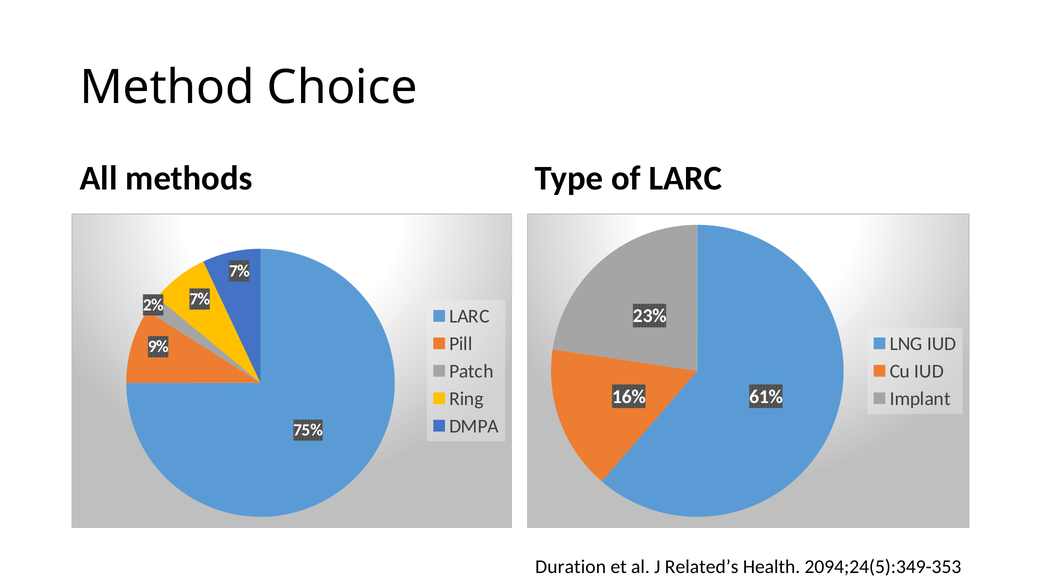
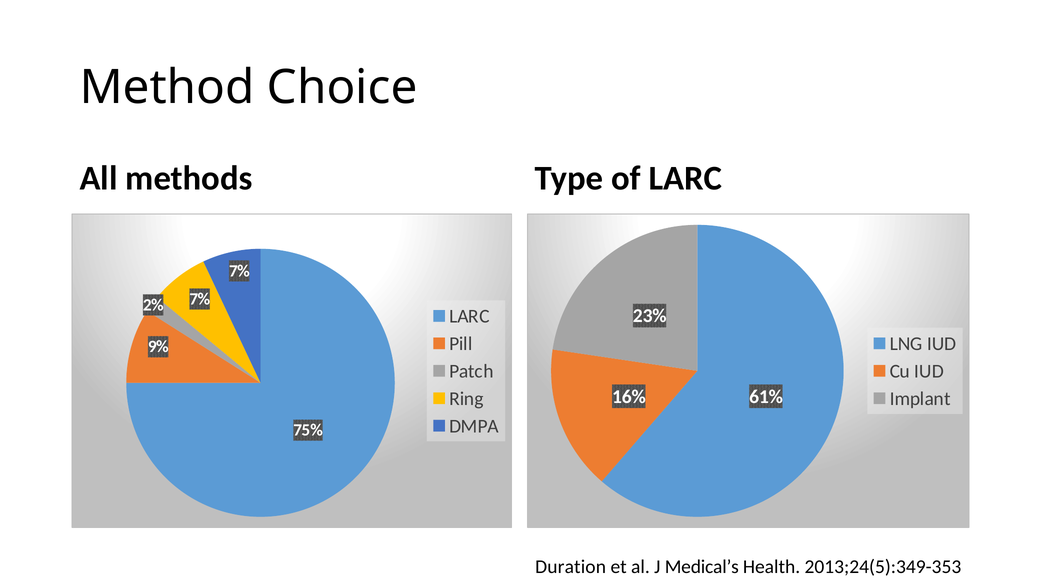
Related’s: Related’s -> Medical’s (702, 568)
2094;24(5):349-353: 2094;24(5):349-353 -> 2013;24(5):349-353 (883, 568)
